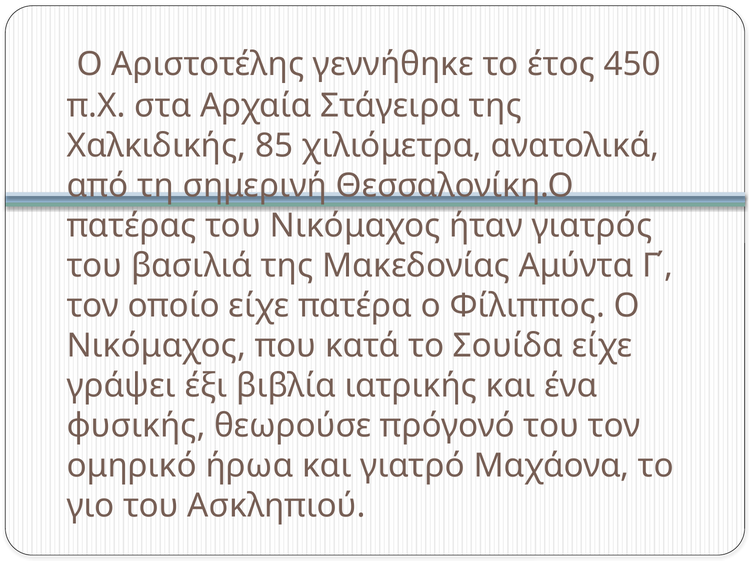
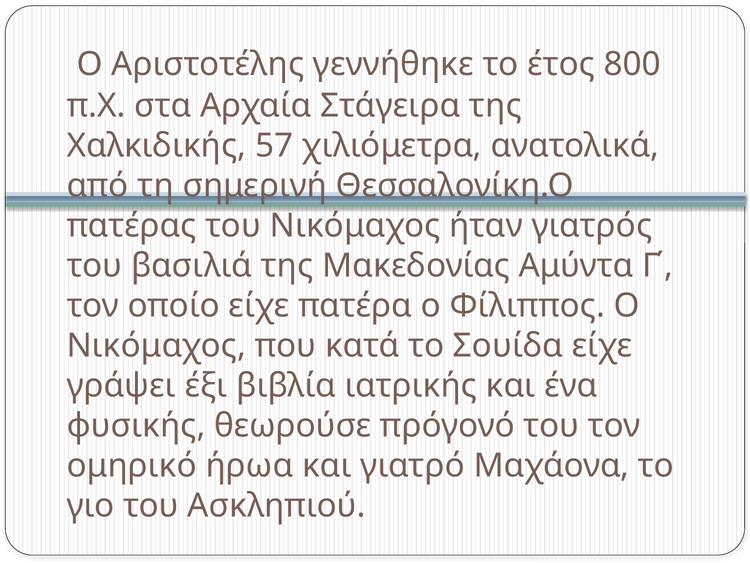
450: 450 -> 800 (632, 64)
85: 85 -> 57 (274, 145)
